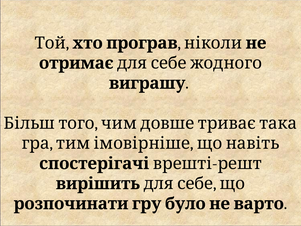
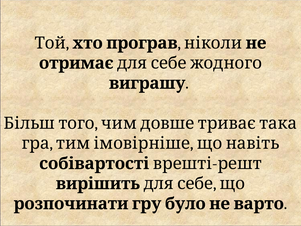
спостерігачі: спостерігачі -> собівартості (94, 163)
